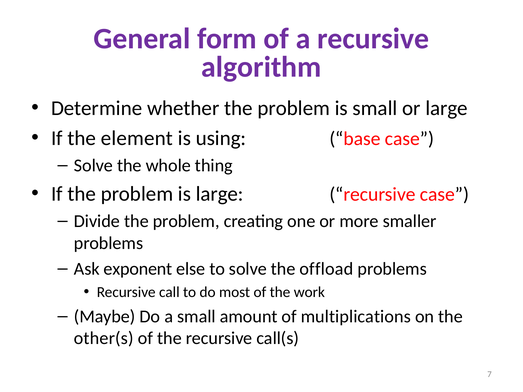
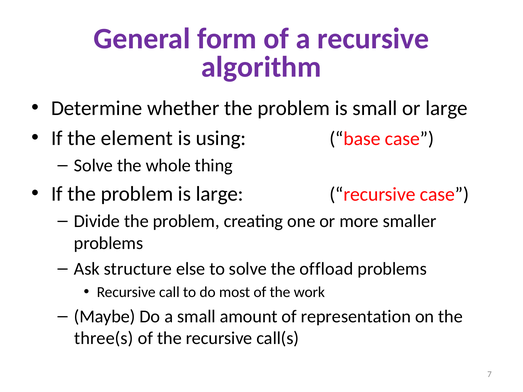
exponent: exponent -> structure (138, 269)
multiplications: multiplications -> representation (356, 317)
other(s: other(s -> three(s (104, 338)
